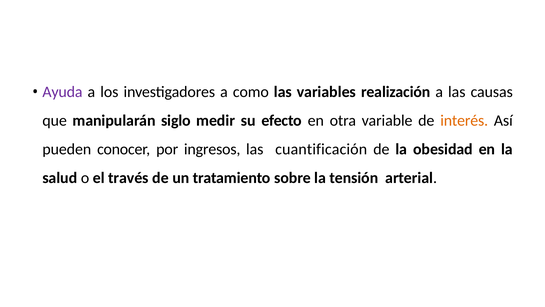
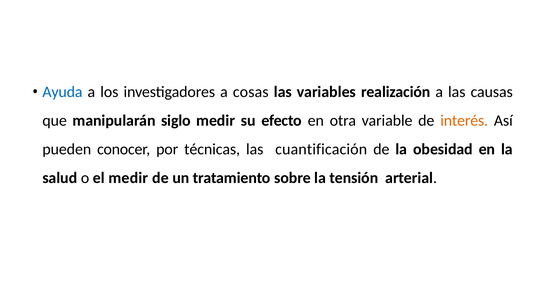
Ayuda colour: purple -> blue (62, 92)
como: como -> cosas (251, 92)
ingresos: ingresos -> técnicas (212, 149)
el través: través -> medir (128, 178)
